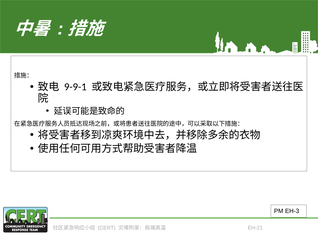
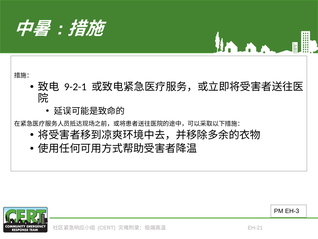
9-9-1: 9-9-1 -> 9-2-1 (75, 87)
